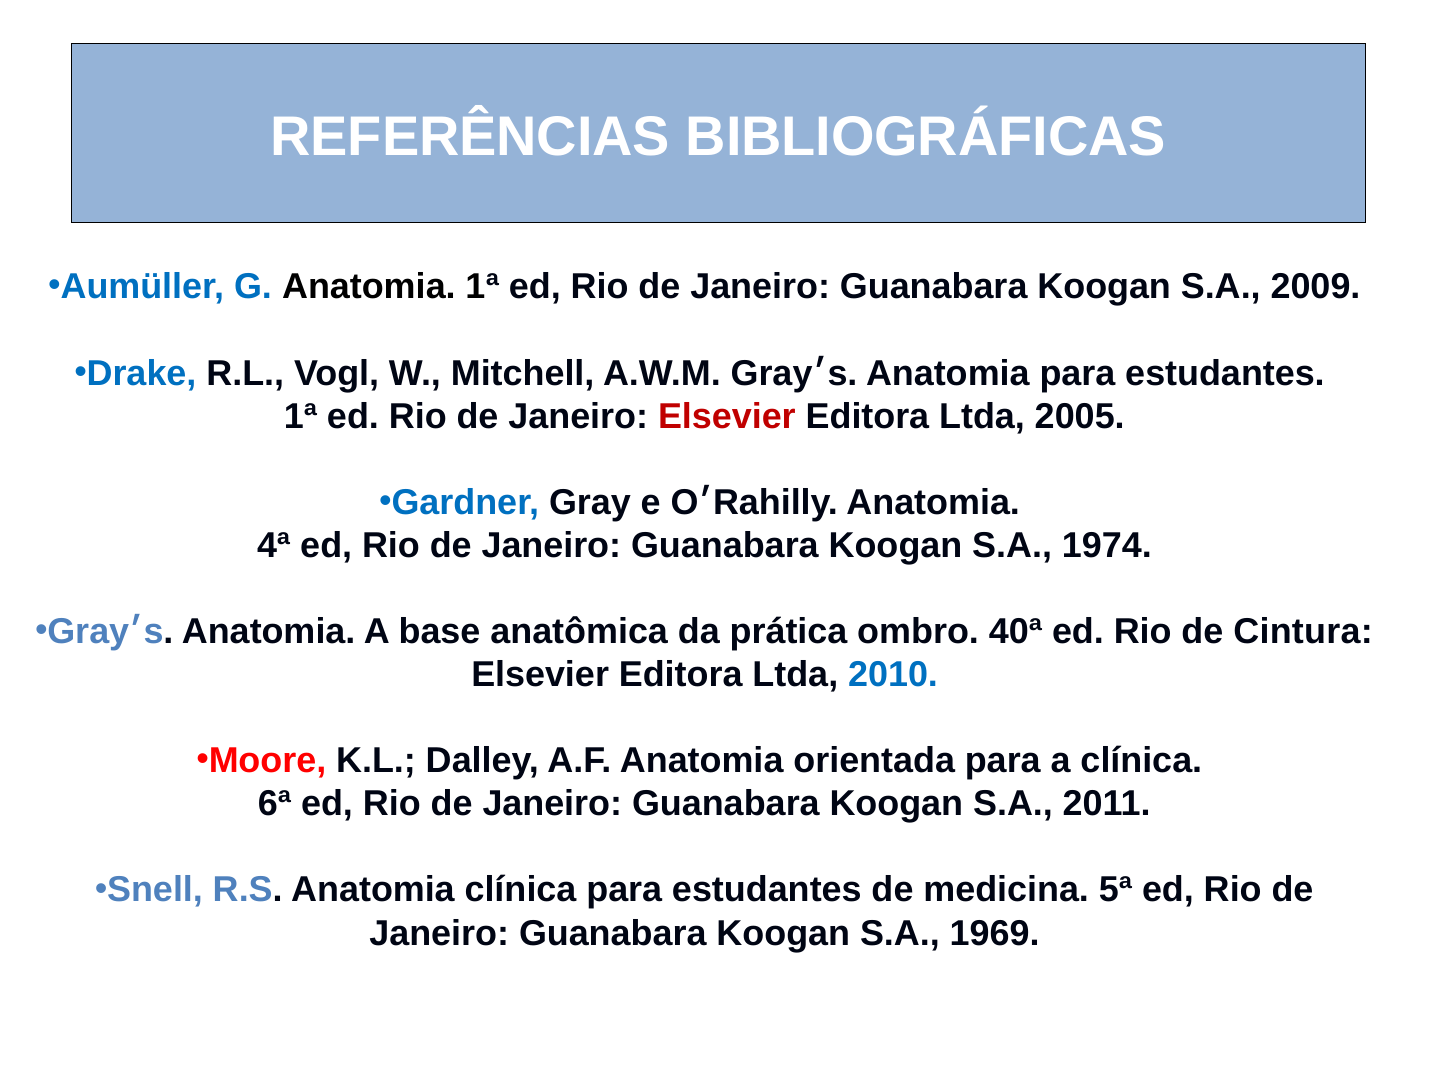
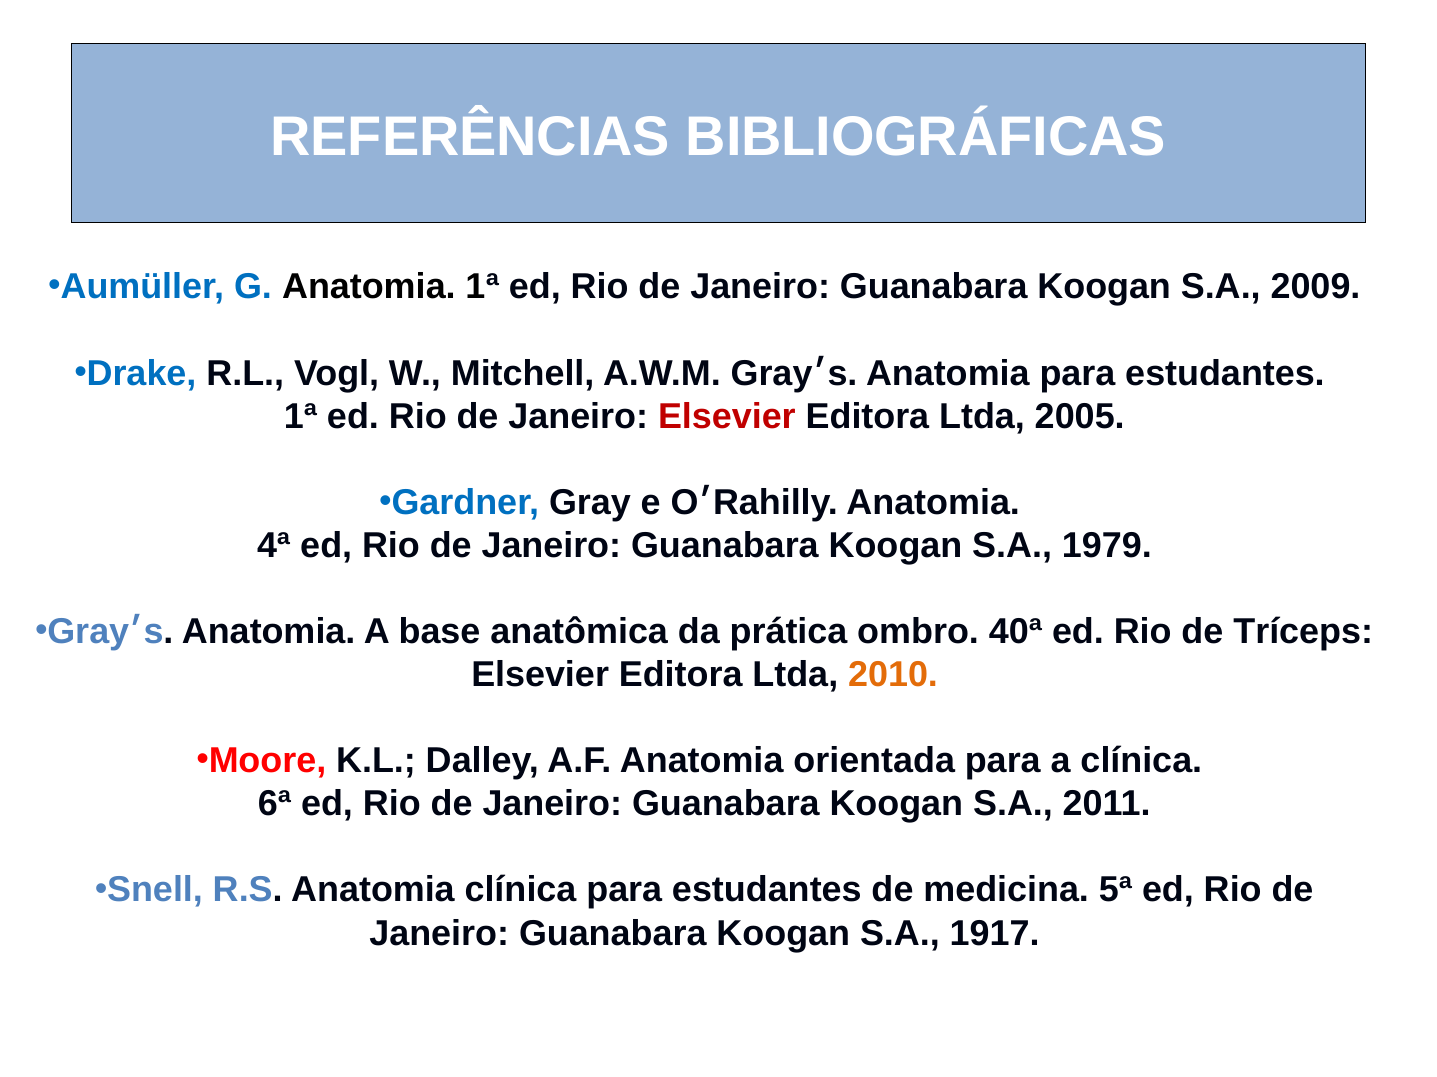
1974: 1974 -> 1979 (1107, 546)
Cintura: Cintura -> Tríceps (1303, 632)
2010 colour: blue -> orange (893, 675)
1969: 1969 -> 1917 (995, 934)
